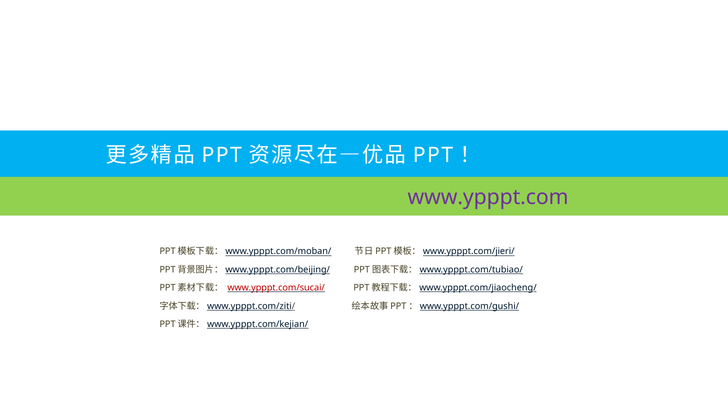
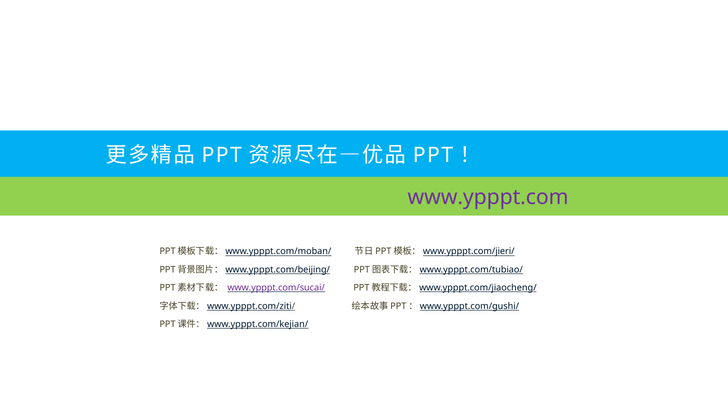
www.ypppt.com/sucai/ colour: red -> purple (276, 287)
